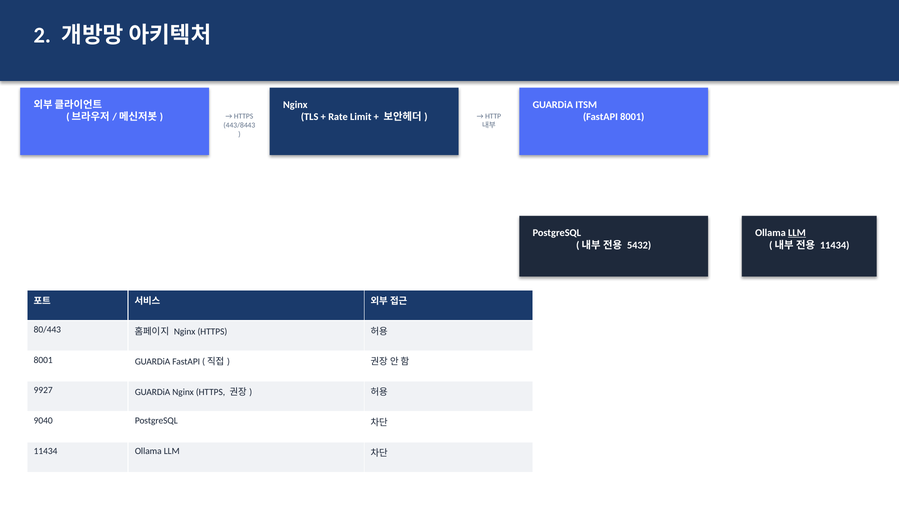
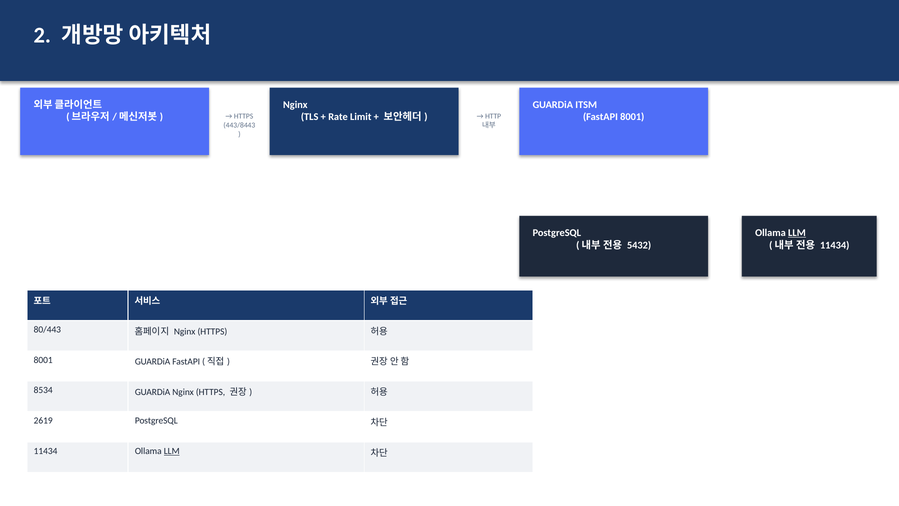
9927: 9927 -> 8534 (43, 390)
9040: 9040 -> 2619 (43, 421)
LLM underline: none -> present (172, 451)
